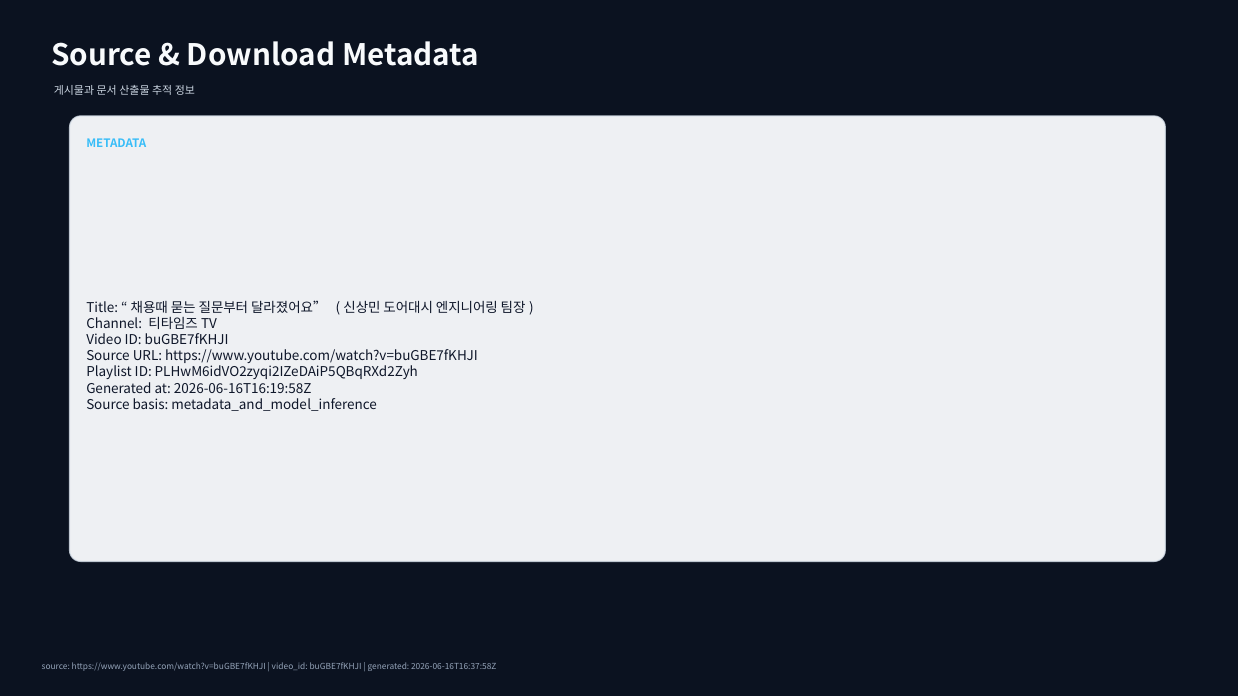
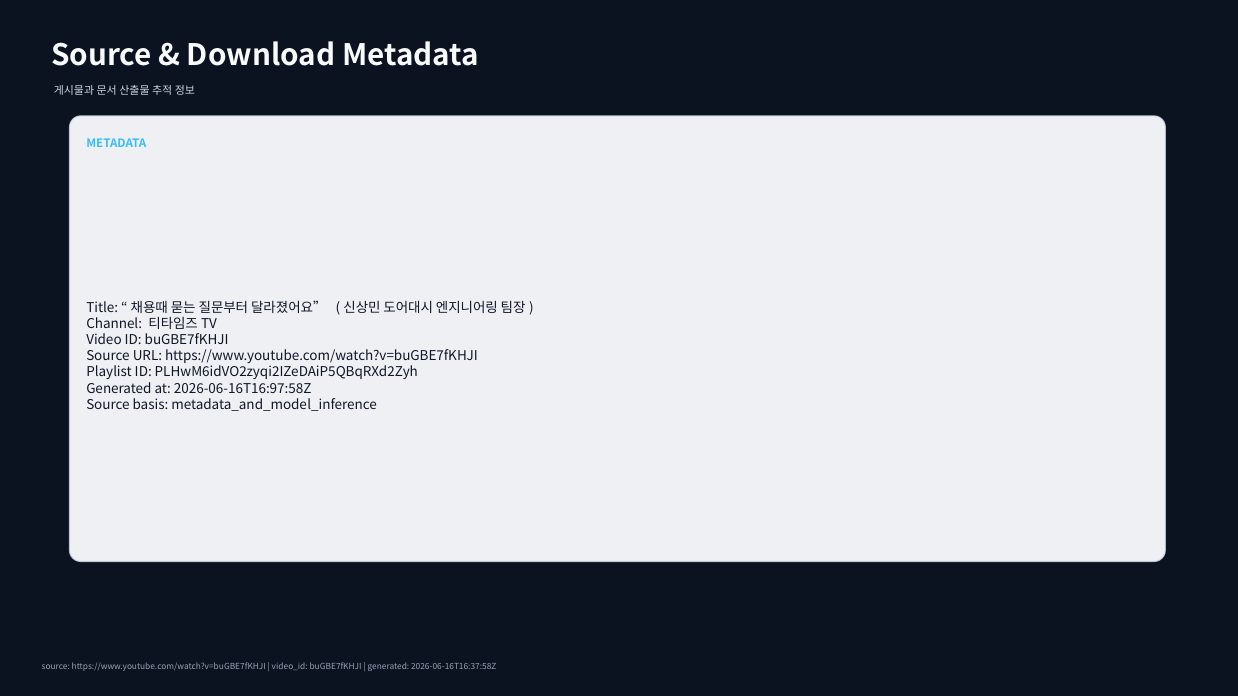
2026-06-16T16:19:58Z: 2026-06-16T16:19:58Z -> 2026-06-16T16:97:58Z (243, 389)
